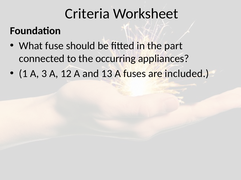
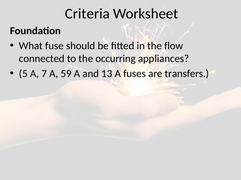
part: part -> flow (174, 46)
1: 1 -> 5 (23, 74)
3: 3 -> 7 (44, 74)
12: 12 -> 59 (66, 74)
included: included -> transfers (187, 74)
